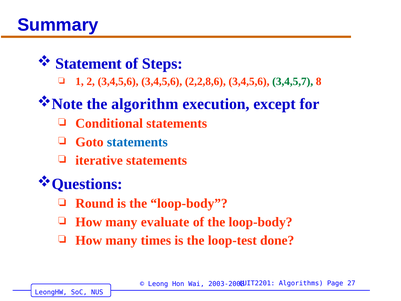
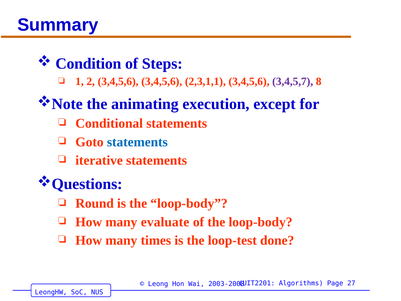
Statement: Statement -> Condition (88, 64)
2,2,8,6: 2,2,8,6 -> 2,3,1,1 (205, 82)
3,4,5,7 colour: green -> purple (293, 82)
algorithm: algorithm -> animating (145, 104)
